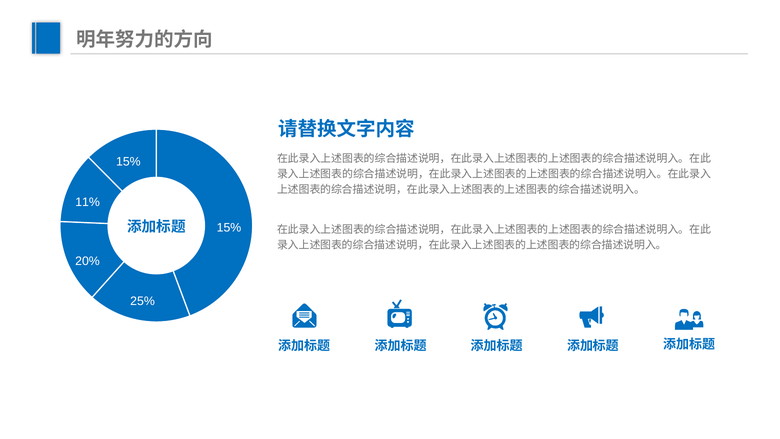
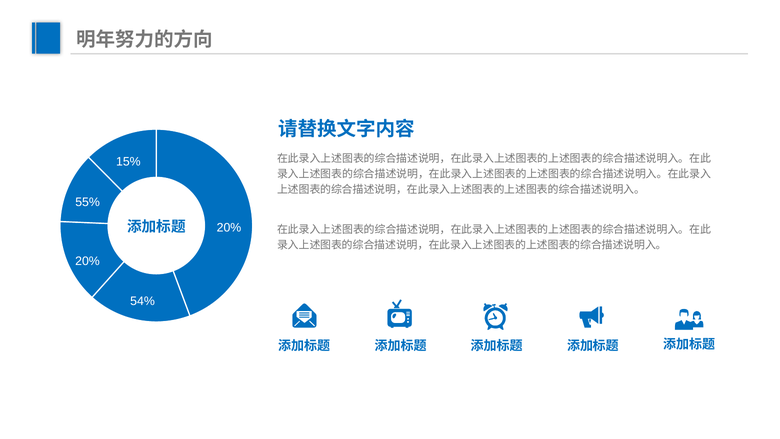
11%: 11% -> 55% (88, 202)
15%: 15% -> 20% (229, 227)
25%: 25% -> 54% (143, 301)
